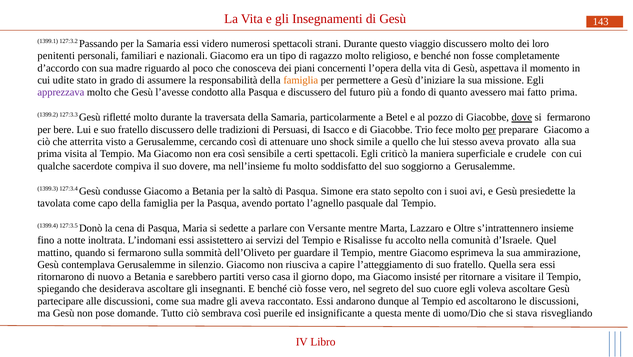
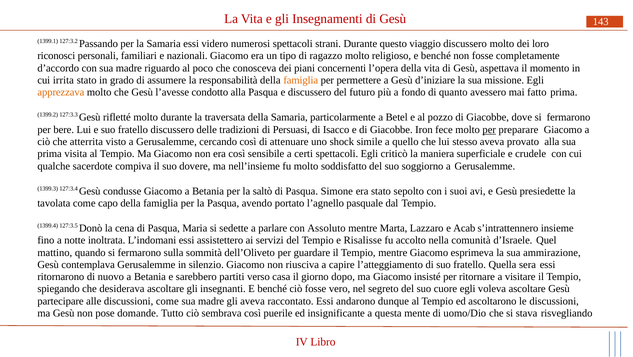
penitenti: penitenti -> riconosci (56, 56)
udite: udite -> irrita (63, 80)
apprezzava colour: purple -> orange (61, 92)
dove underline: present -> none (522, 117)
Trio: Trio -> Iron (424, 129)
Versante: Versante -> Assoluto (326, 228)
Oltre: Oltre -> Acab (464, 228)
